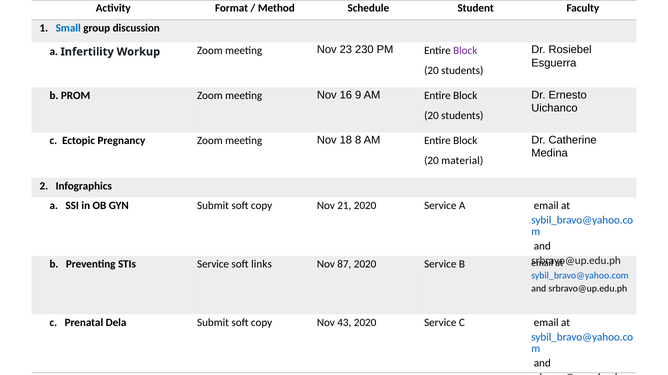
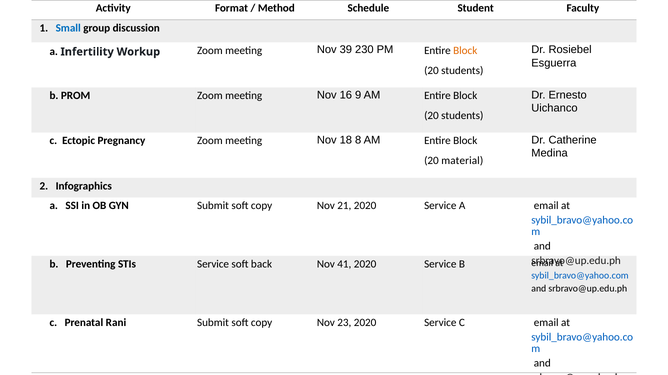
23: 23 -> 39 (346, 50)
Block colour: purple -> orange (465, 51)
links: links -> back (262, 265)
87: 87 -> 41 (344, 265)
Dela: Dela -> Rani (116, 323)
43: 43 -> 23 (344, 323)
